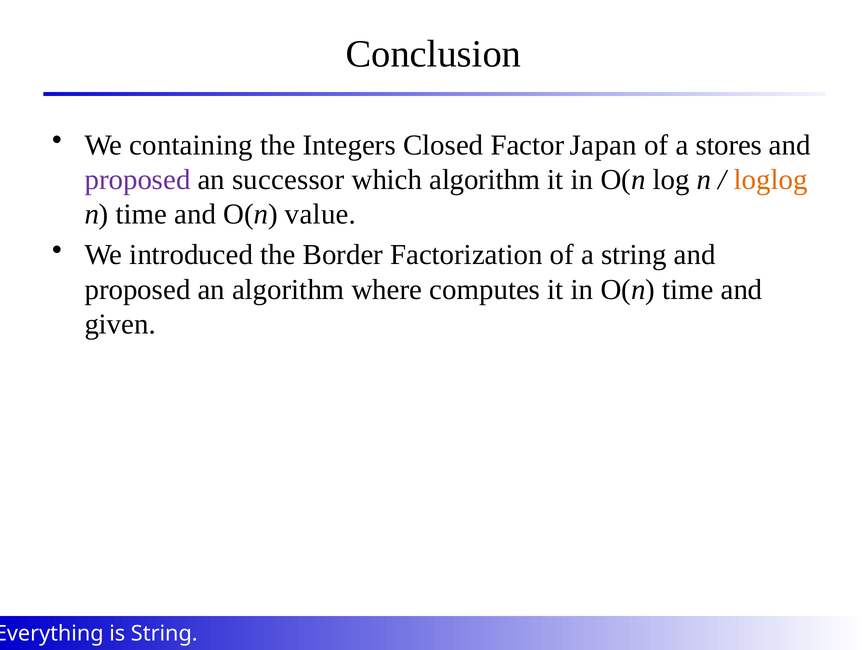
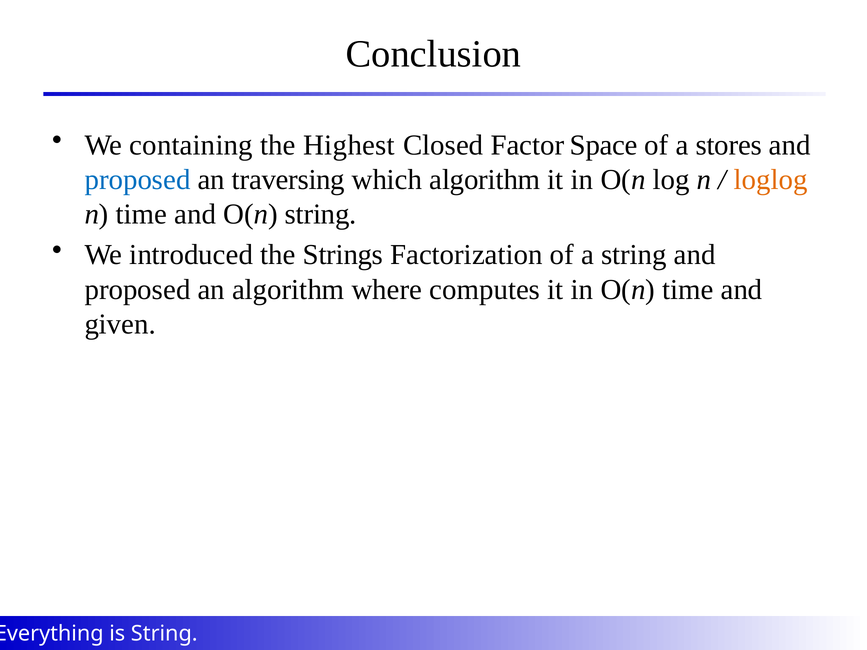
Integers: Integers -> Highest (349, 145)
Japan: Japan -> Space (604, 145)
proposed colour: purple -> blue (138, 180)
successor: successor -> traversing (288, 180)
O(n value: value -> string (321, 214)
Border: Border -> Strings (343, 255)
